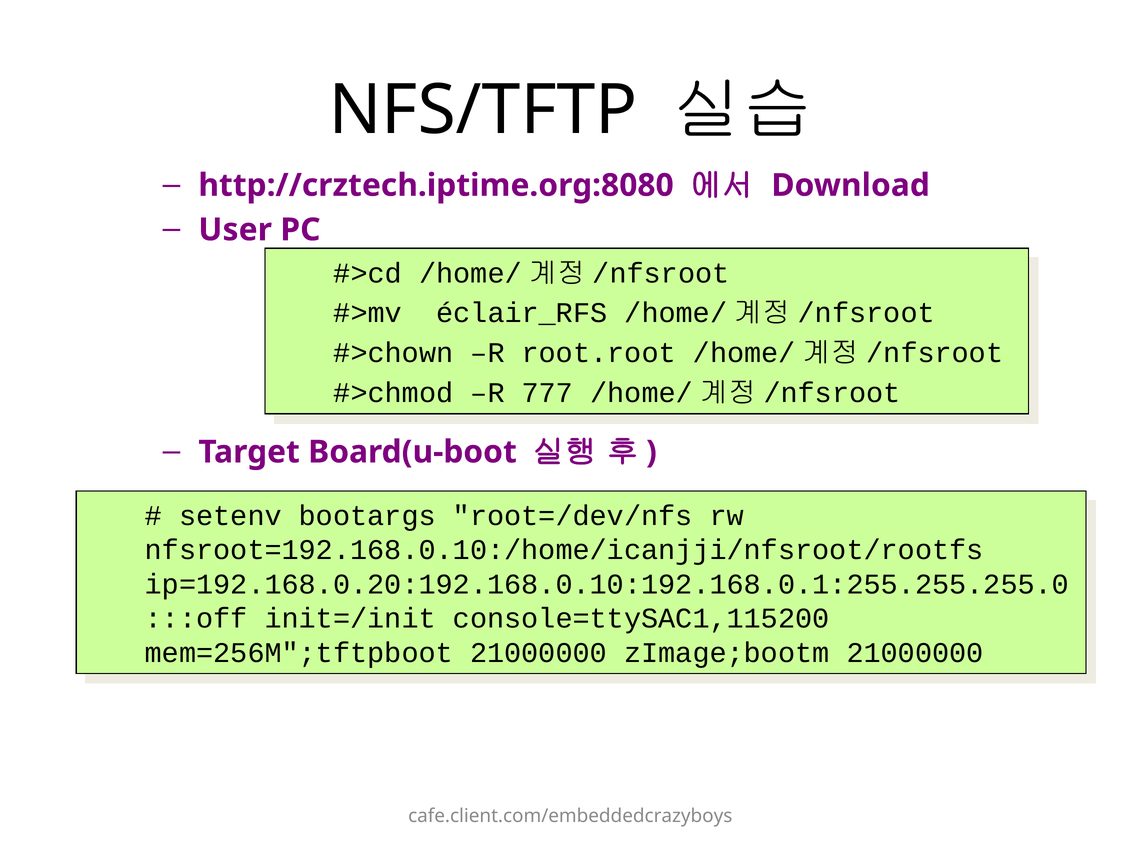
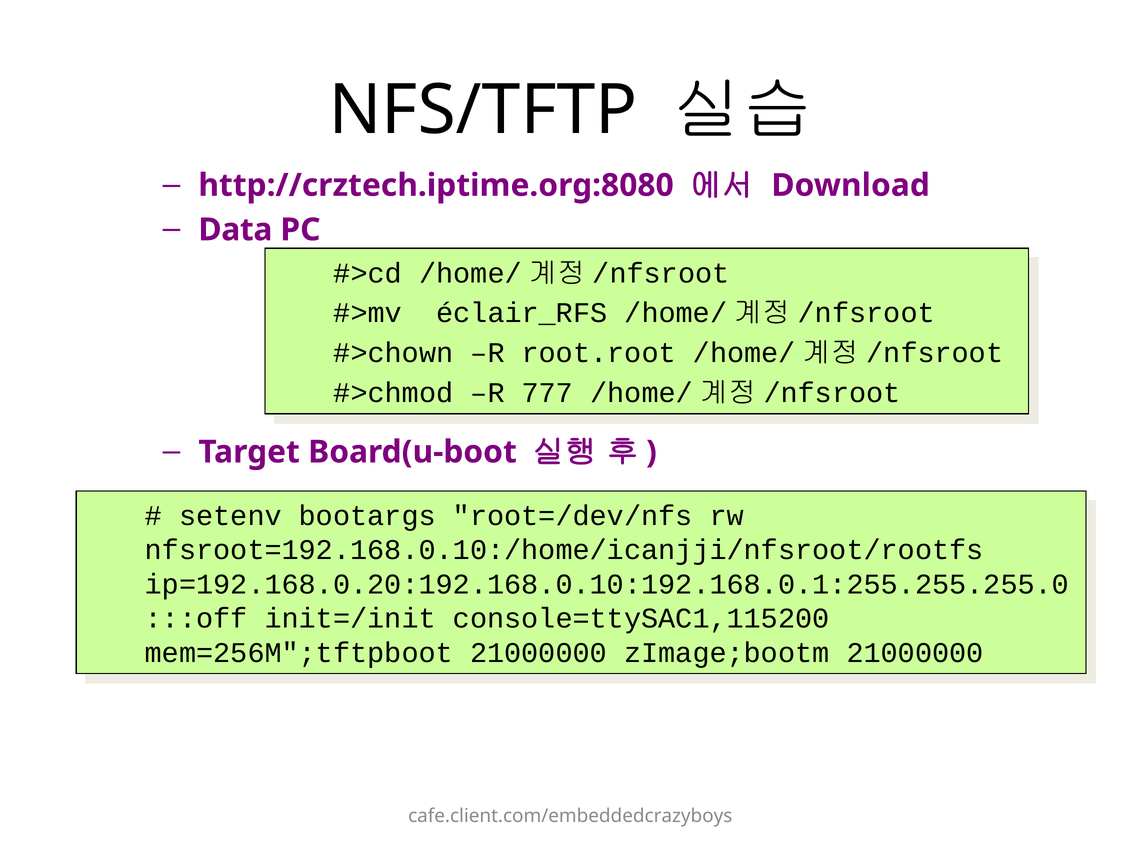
User: User -> Data (235, 230)
